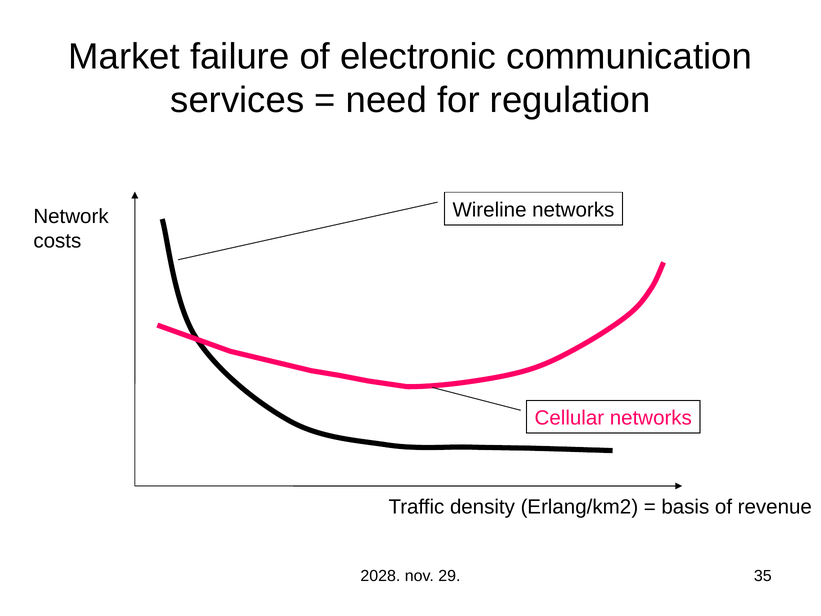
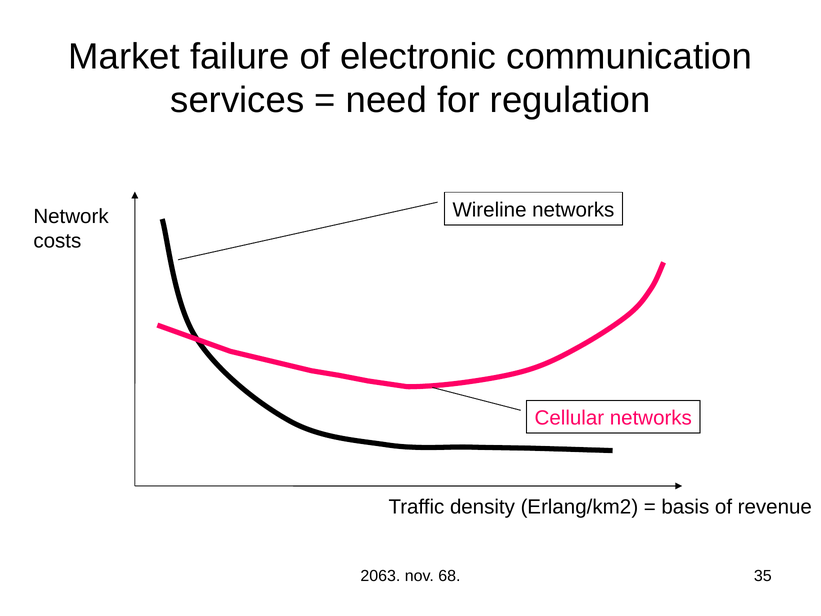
2028: 2028 -> 2063 (380, 576)
29: 29 -> 68 (449, 576)
